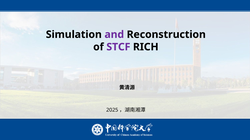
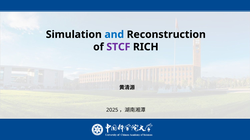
and colour: purple -> blue (114, 35)
